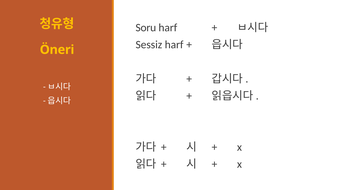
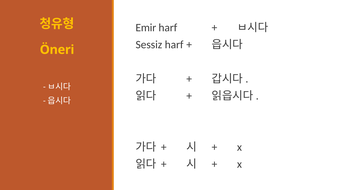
Soru: Soru -> Emir (146, 28)
